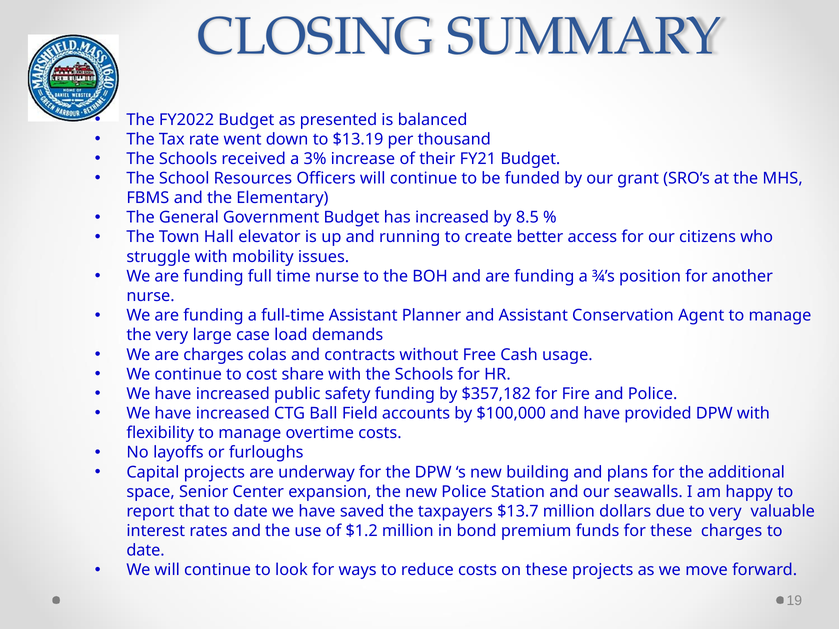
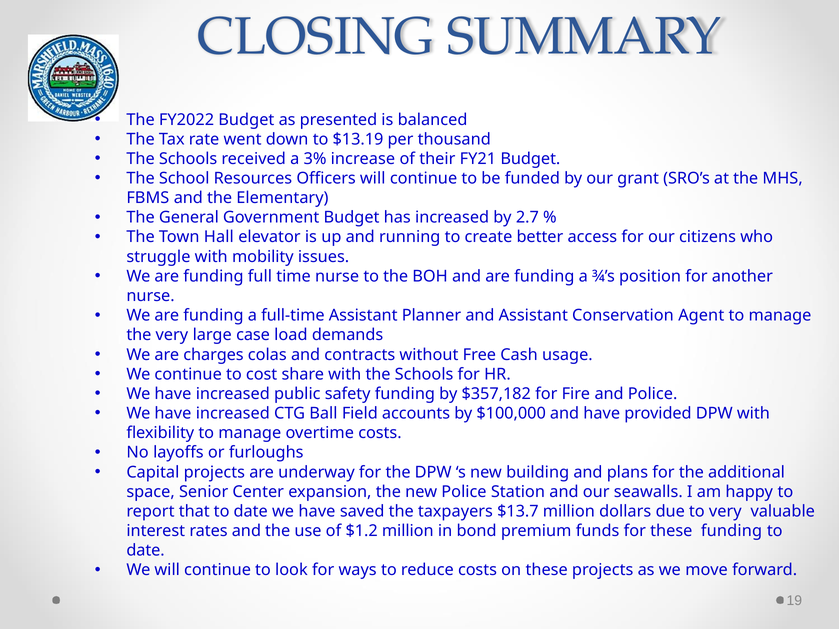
8.5: 8.5 -> 2.7 (527, 218)
these charges: charges -> funding (732, 531)
